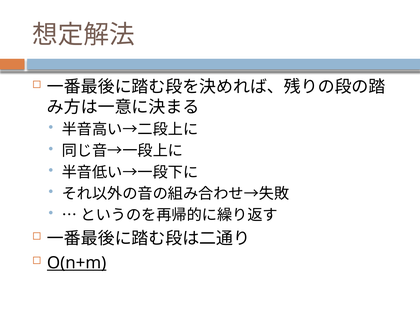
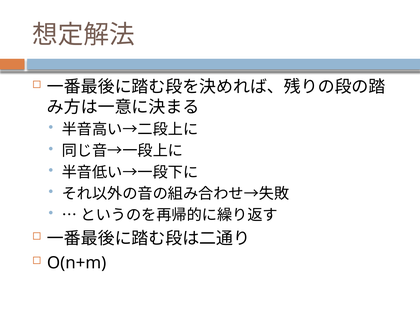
O(n+m underline: present -> none (77, 263)
